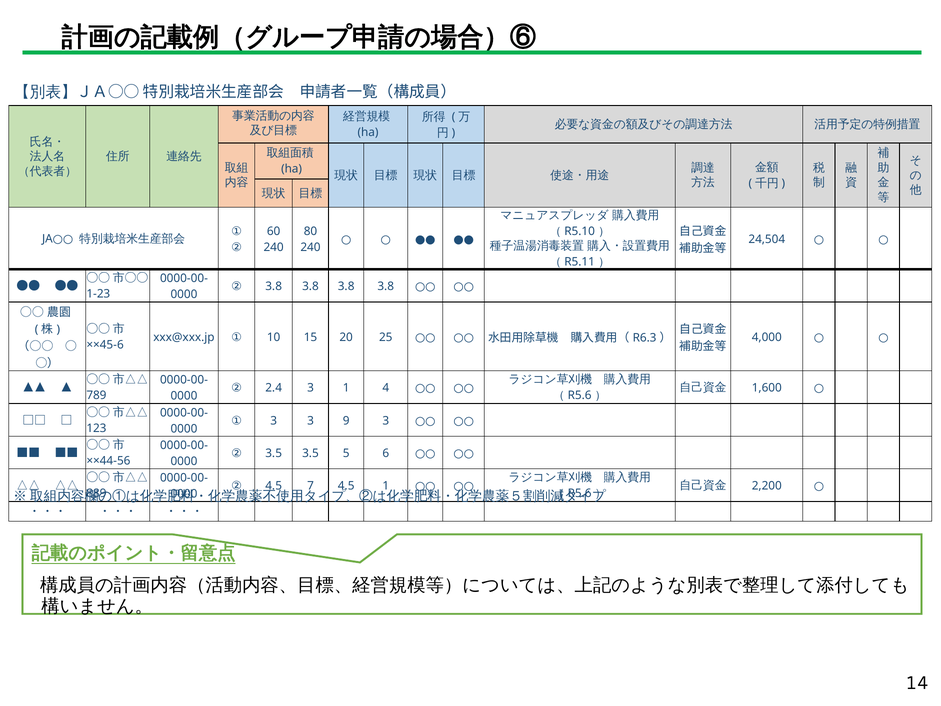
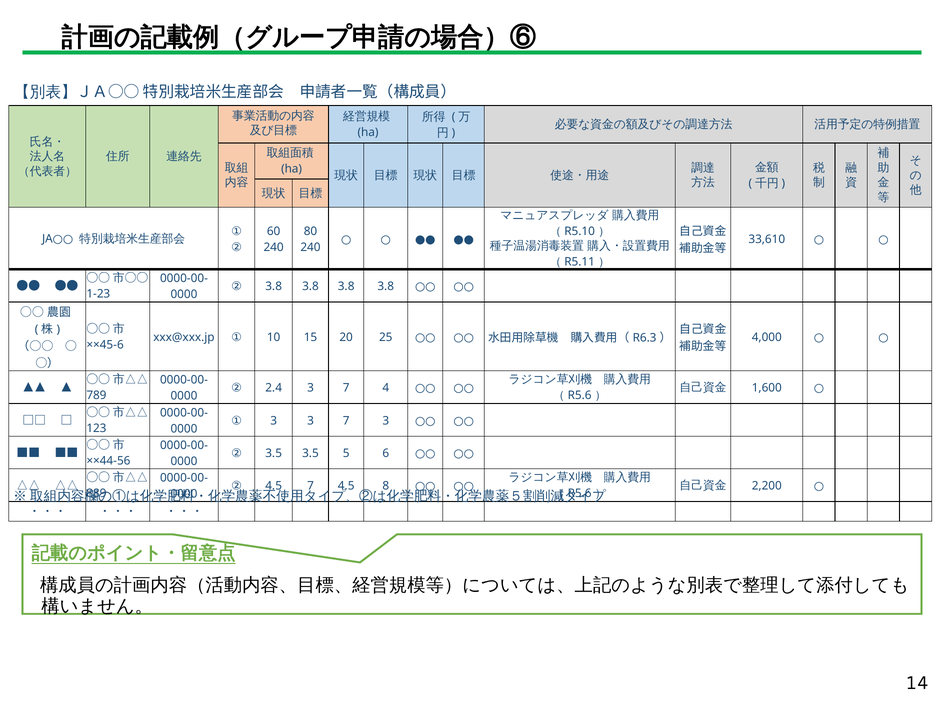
24,504: 24,504 -> 33,610 (767, 239)
2.4 3 1: 1 -> 7 (346, 388)
3 3 9: 9 -> 7 (346, 421)
4.5 1: 1 -> 8 (386, 486)
